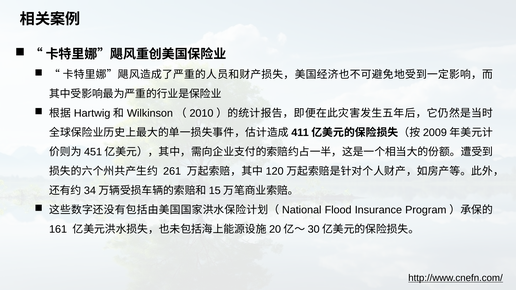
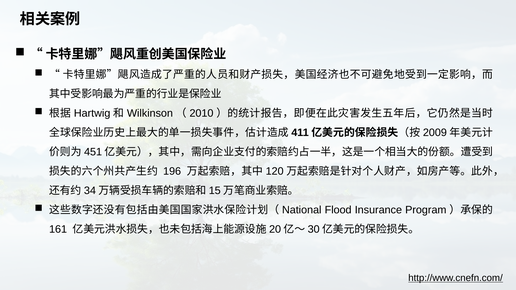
261: 261 -> 196 (172, 172)
